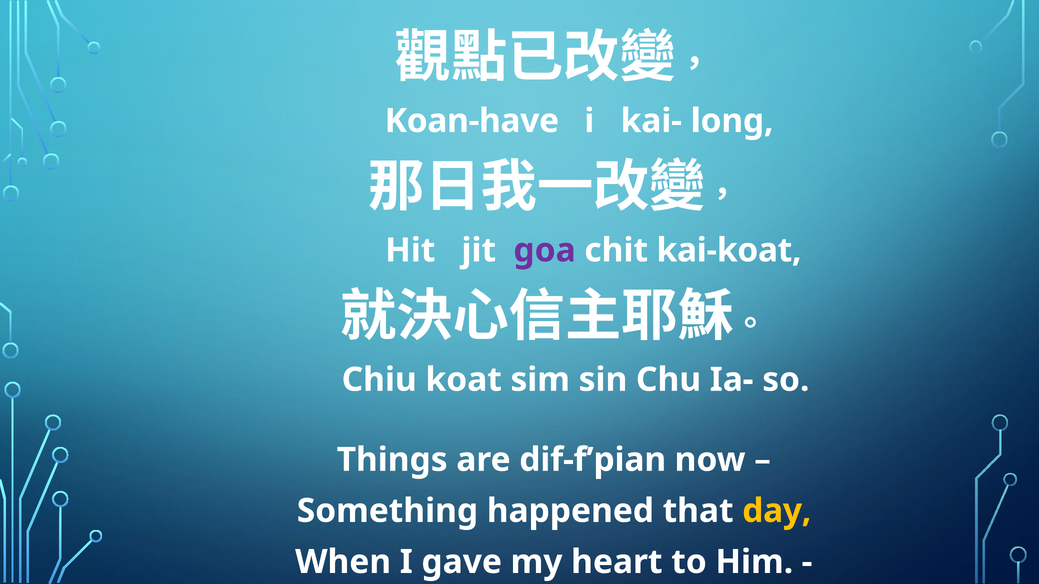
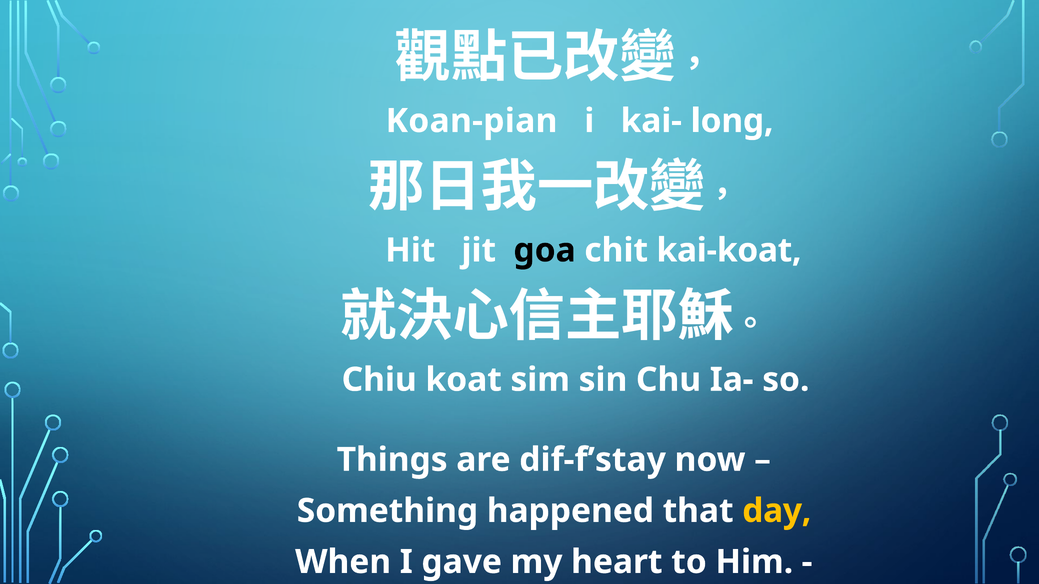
Koan-have: Koan-have -> Koan-pian (472, 121)
goa colour: purple -> black (545, 251)
dif-f’pian: dif-f’pian -> dif-f’stay (593, 460)
